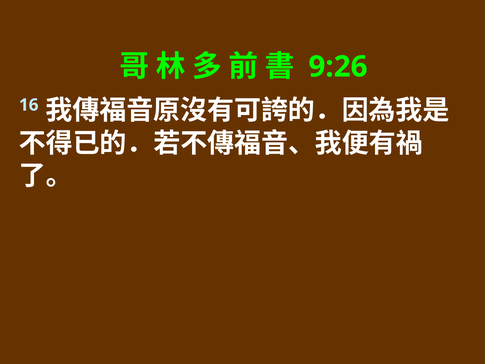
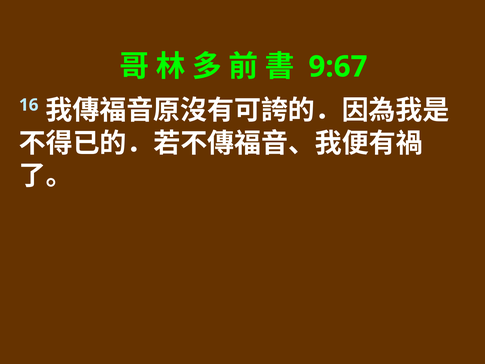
9:26: 9:26 -> 9:67 (338, 67)
